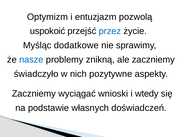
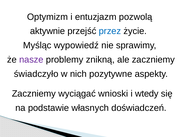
uspokoić: uspokoić -> aktywnie (48, 31)
dodatkowe: dodatkowe -> wypowiedź (76, 45)
nasze colour: blue -> purple (31, 59)
